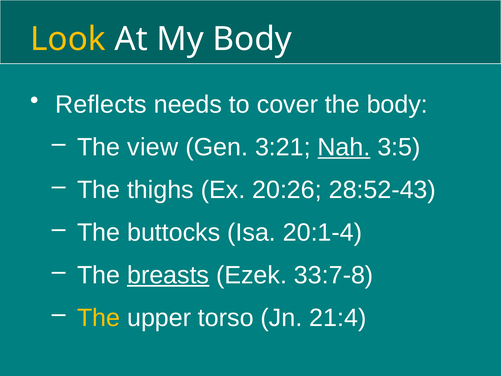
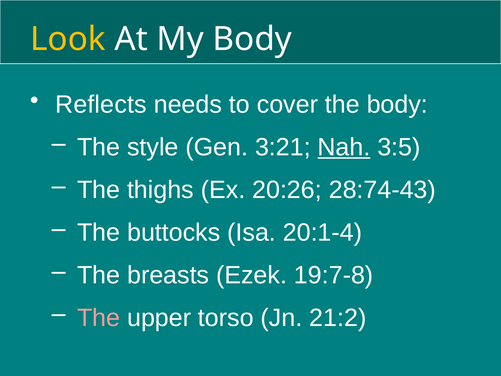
view: view -> style (153, 147)
28:52-43: 28:52-43 -> 28:74-43 (382, 190)
breasts underline: present -> none (168, 275)
33:7-8: 33:7-8 -> 19:7-8 (334, 275)
The colour: yellow -> pink (99, 318)
21:4: 21:4 -> 21:2 (338, 318)
